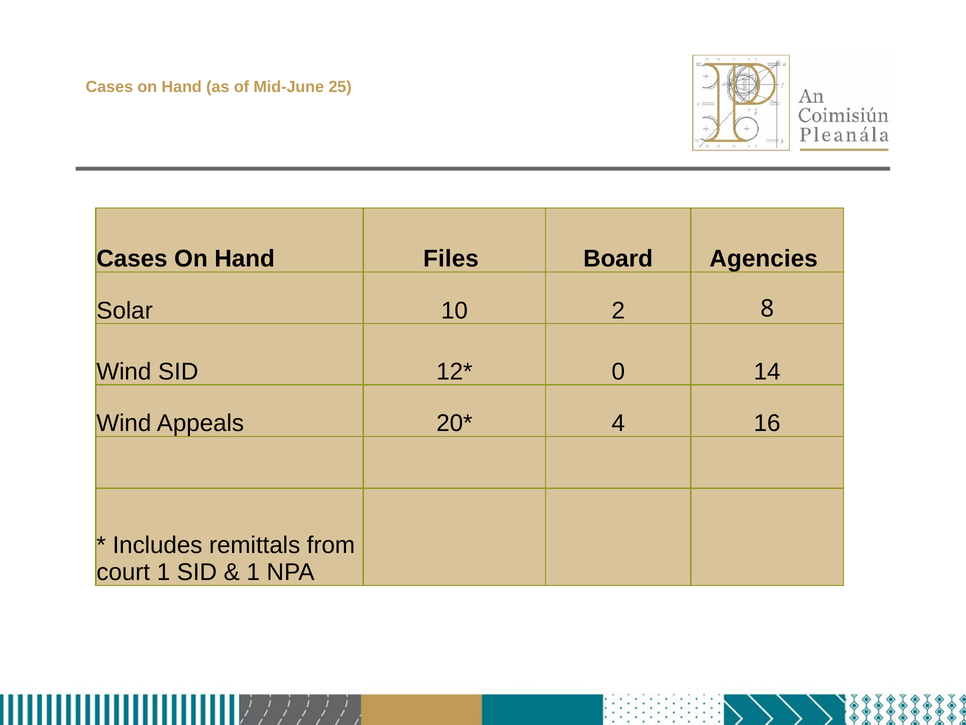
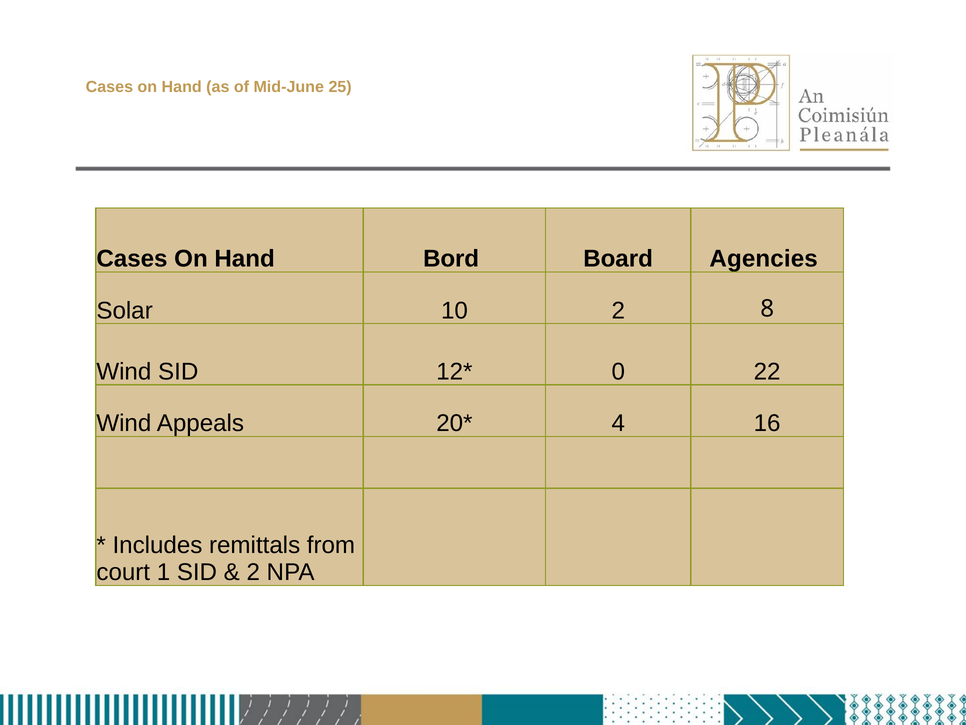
Files: Files -> Bord (451, 259)
14: 14 -> 22 (767, 371)
1: 1 -> 2 (253, 572)
